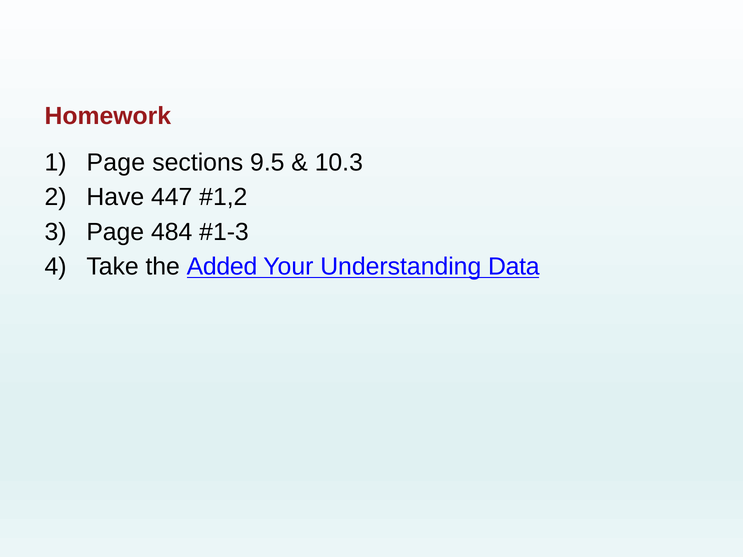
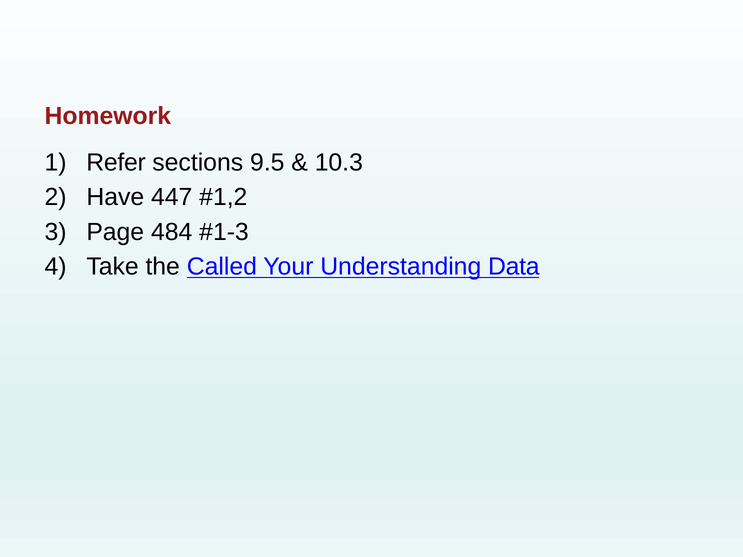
Page: Page -> Refer (116, 163)
Added: Added -> Called (222, 267)
